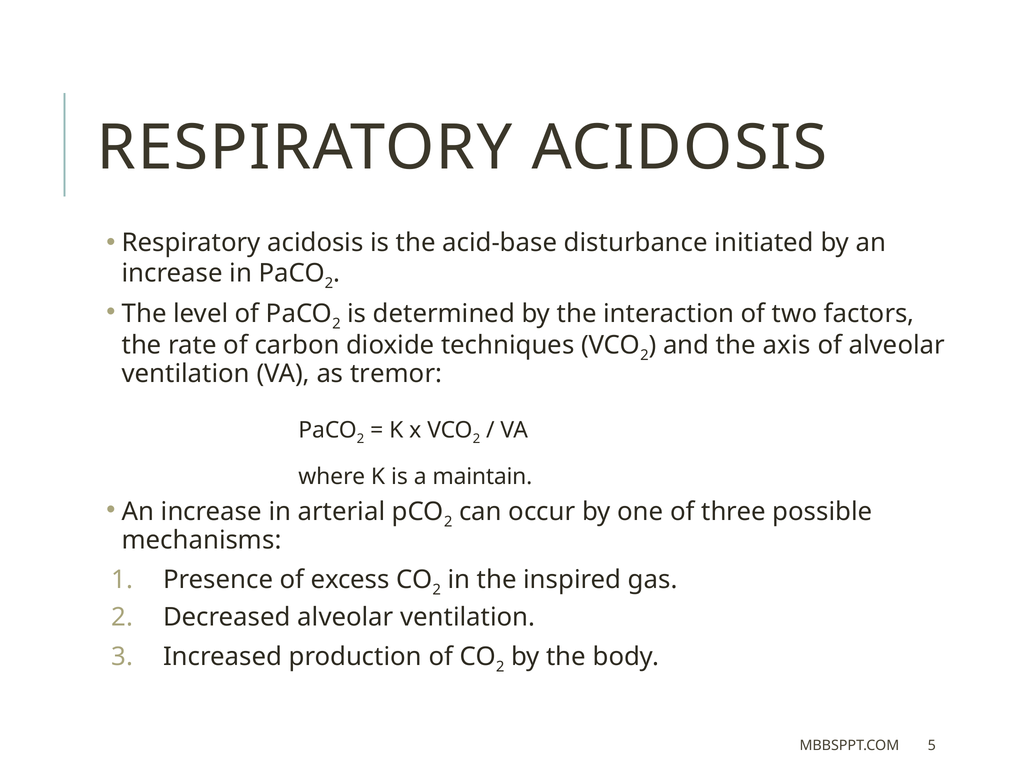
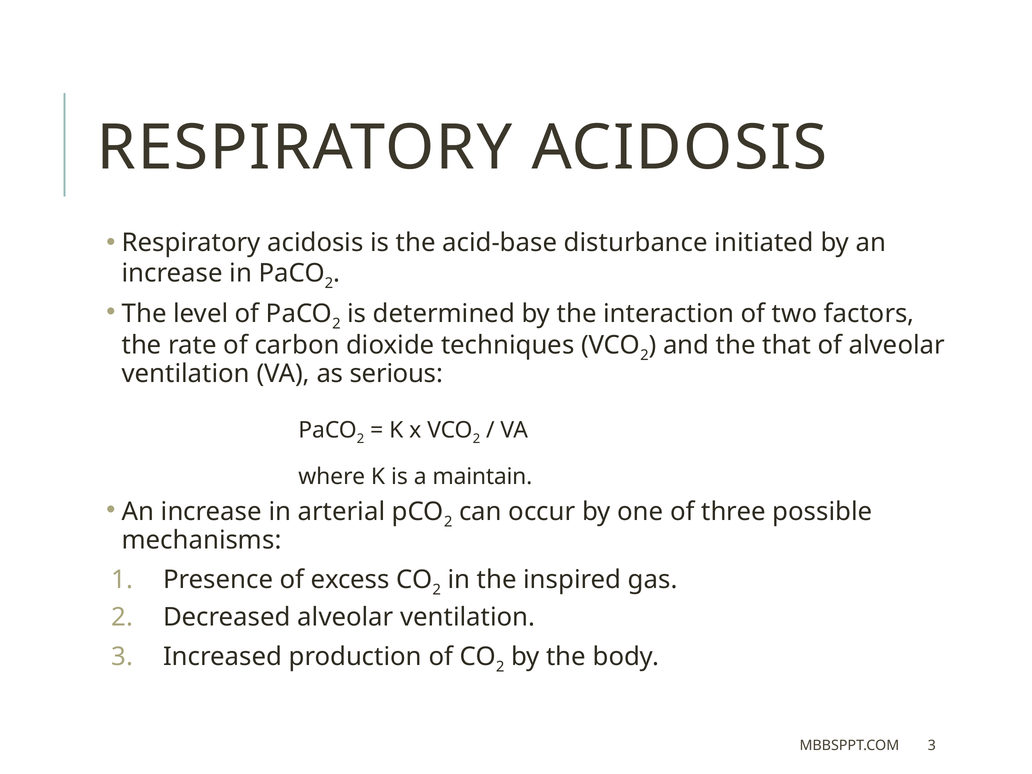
axis: axis -> that (787, 345)
tremor: tremor -> serious (396, 374)
MBBSPPT.COM 5: 5 -> 3 (932, 746)
